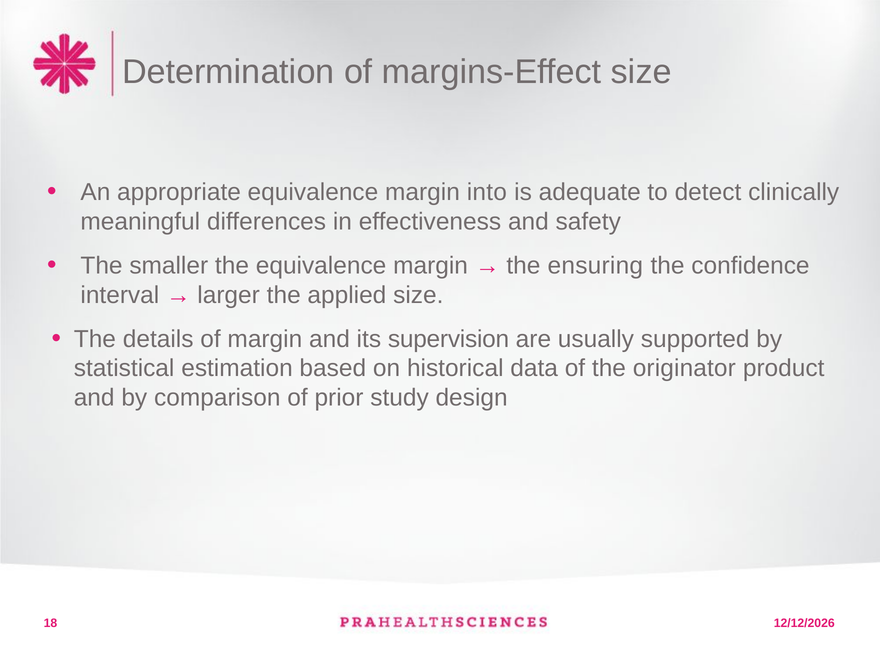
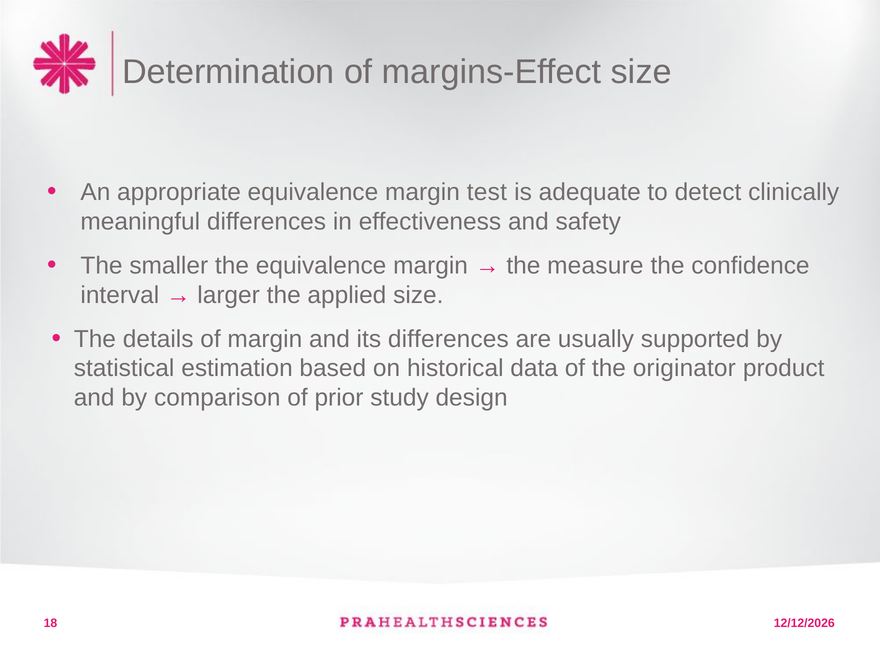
into: into -> test (487, 192)
ensuring: ensuring -> measure (595, 266)
its supervision: supervision -> differences (448, 339)
